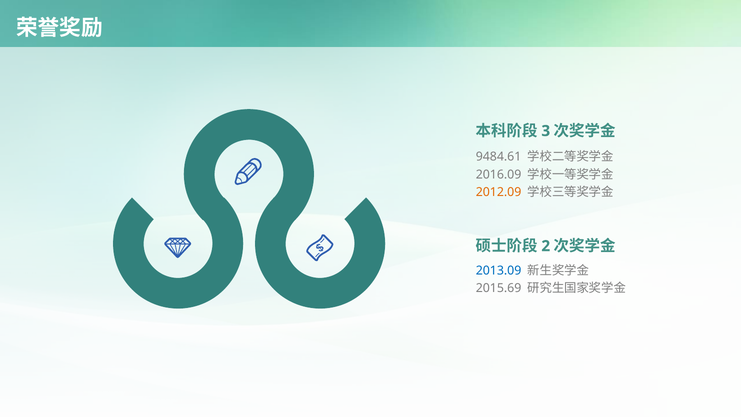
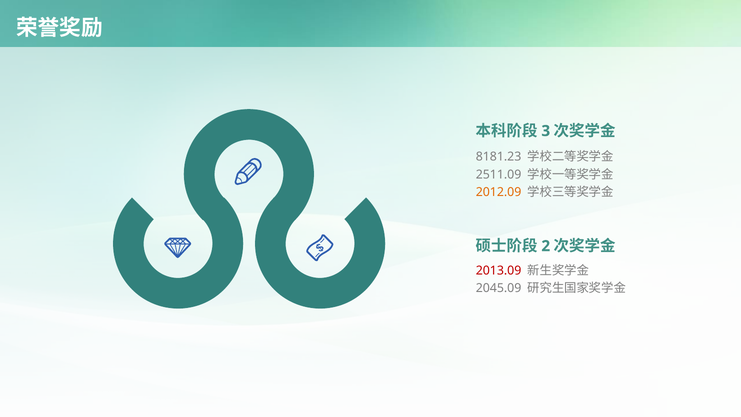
9484.61: 9484.61 -> 8181.23 (499, 157)
2016.09: 2016.09 -> 2511.09 (499, 174)
2013.09 colour: blue -> red (499, 270)
2015.69: 2015.69 -> 2045.09 (499, 288)
